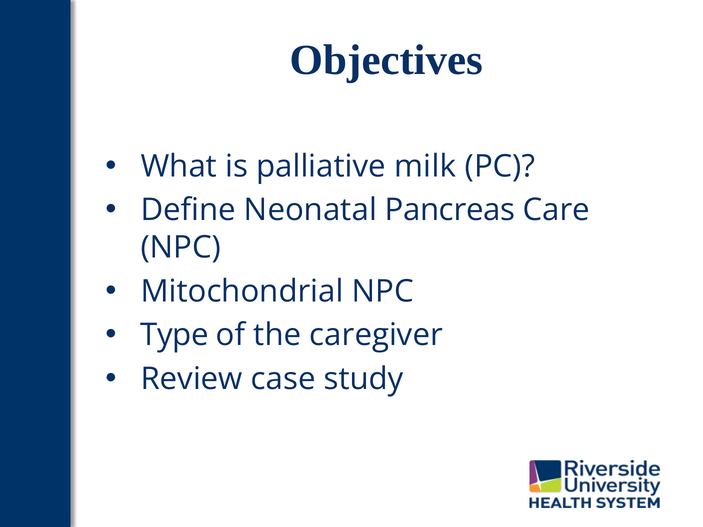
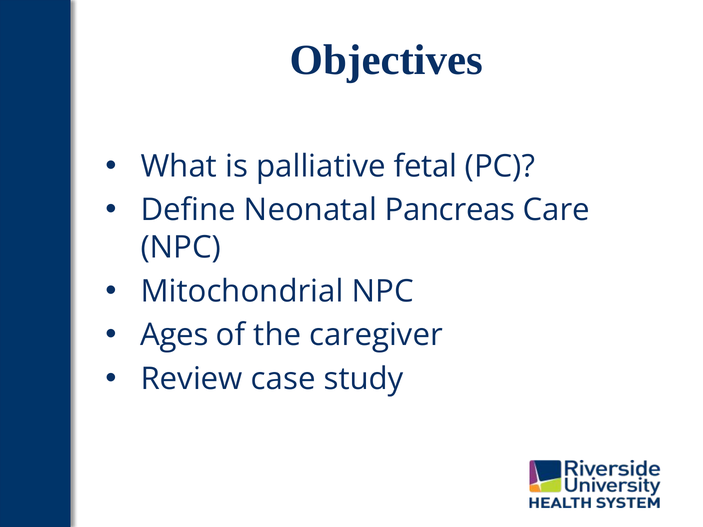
milk: milk -> fetal (425, 166)
Type: Type -> Ages (174, 335)
